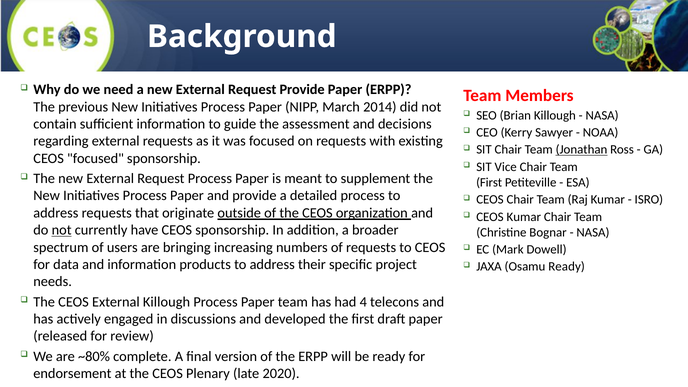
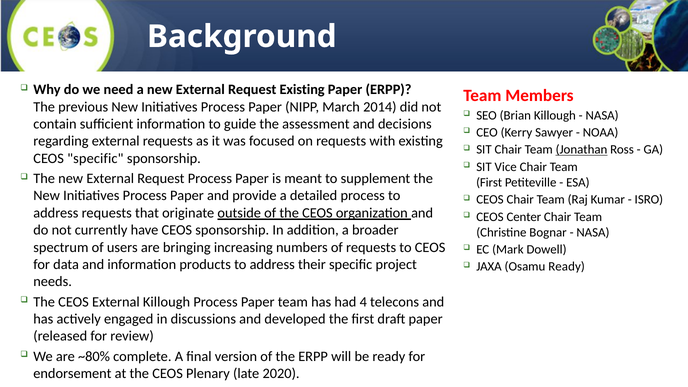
Request Provide: Provide -> Existing (302, 90)
CEOS focused: focused -> specific (95, 158)
CEOS Kumar: Kumar -> Center (524, 217)
not underline: present -> none (62, 230)
